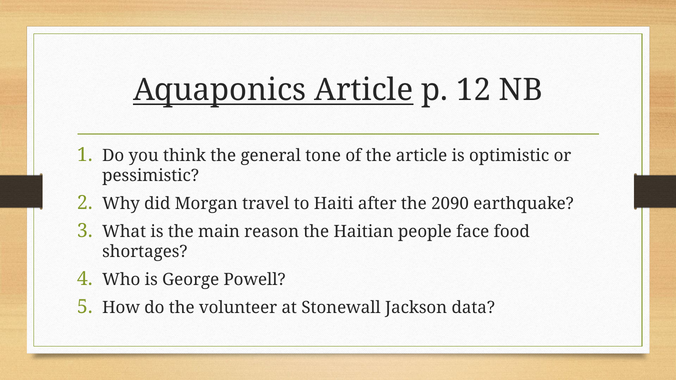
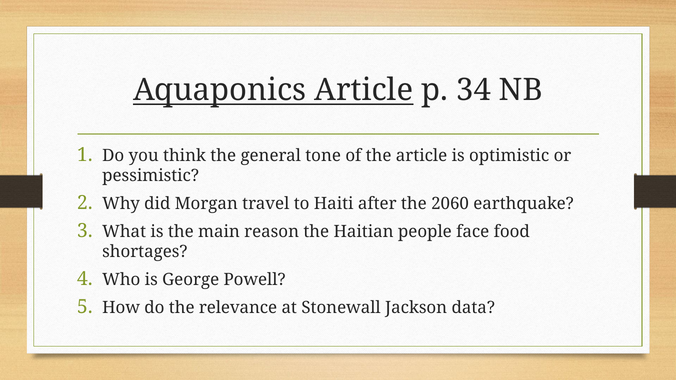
12: 12 -> 34 (474, 90)
2090: 2090 -> 2060 (450, 204)
volunteer: volunteer -> relevance (238, 308)
